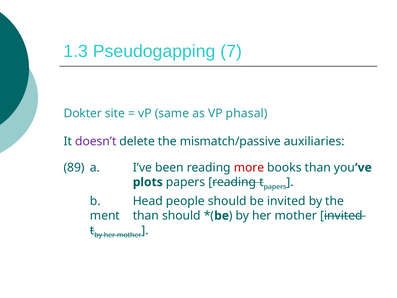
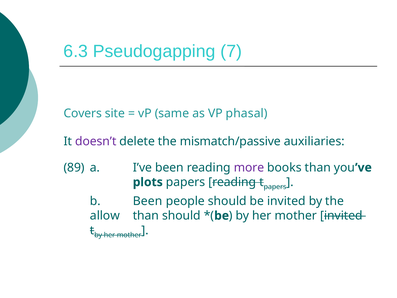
1.3: 1.3 -> 6.3 (76, 51)
Dokter: Dokter -> Covers (83, 113)
more colour: red -> purple (249, 167)
b Head: Head -> Been (148, 201)
ment: ment -> allow (105, 216)
